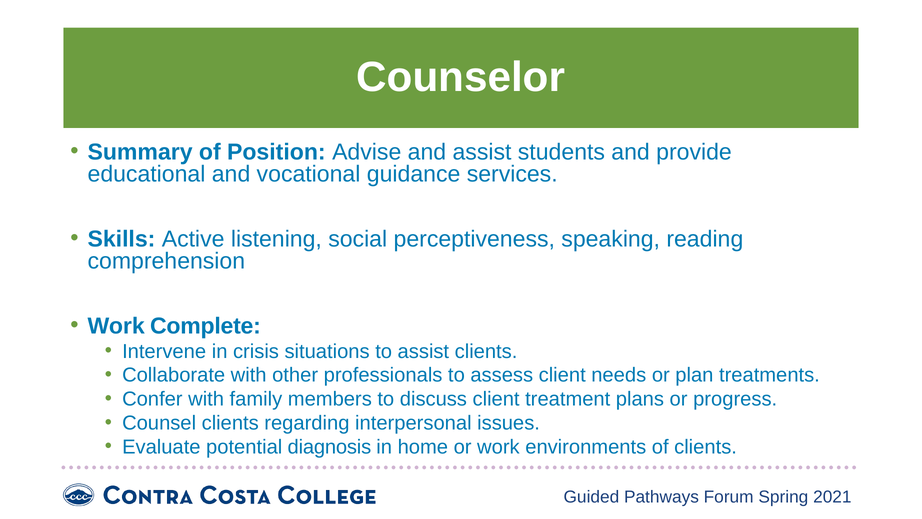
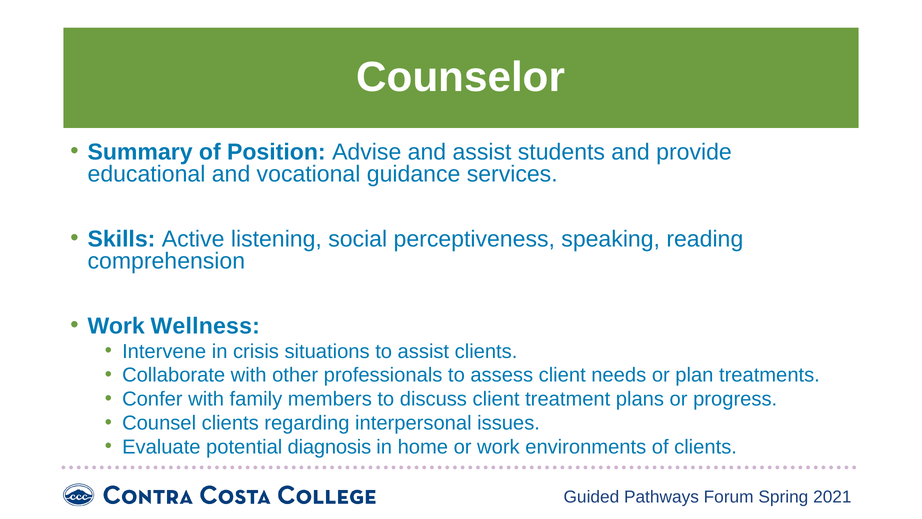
Complete: Complete -> Wellness (205, 326)
